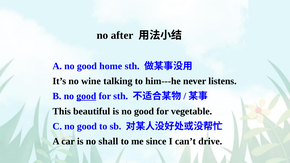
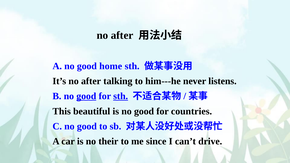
It’s no wine: wine -> after (91, 81)
sth underline: none -> present (121, 96)
vegetable: vegetable -> countries (191, 111)
shall: shall -> their (108, 141)
